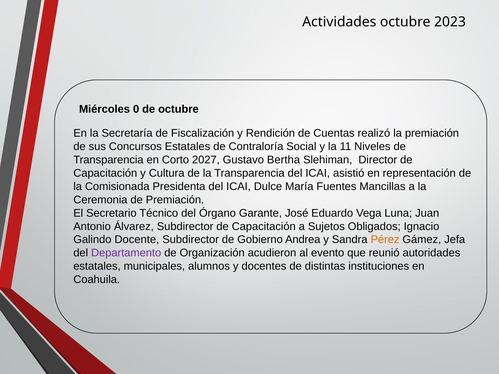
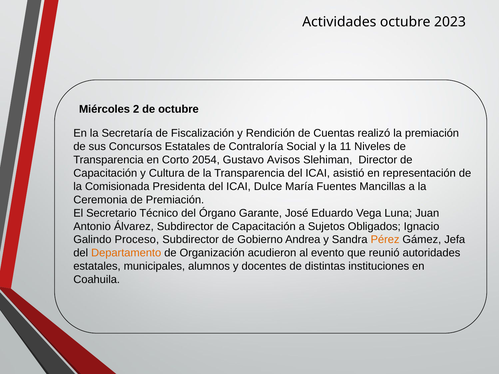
0: 0 -> 2 (136, 109)
2027: 2027 -> 2054 (206, 160)
Bertha: Bertha -> Avisos (284, 160)
Docente: Docente -> Proceso (137, 240)
Departamento colour: purple -> orange (126, 253)
